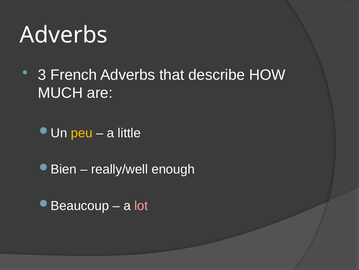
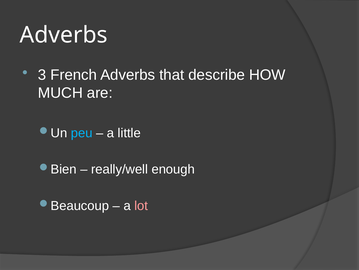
peu colour: yellow -> light blue (82, 133)
